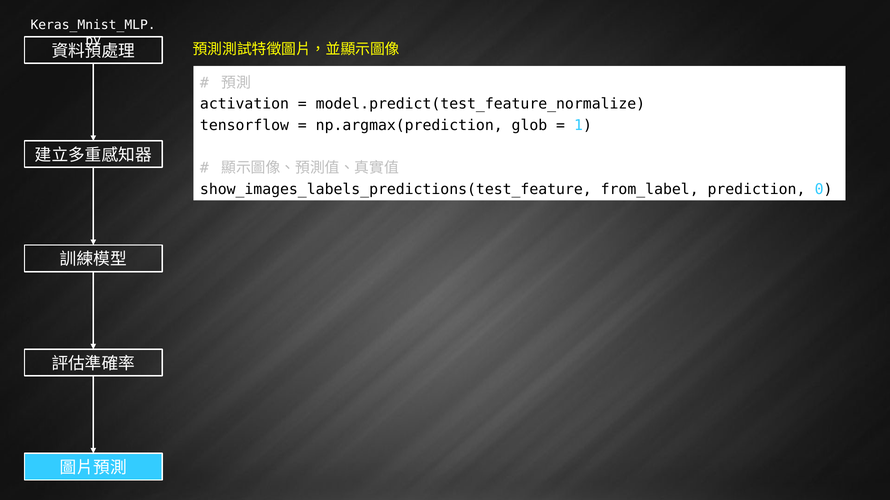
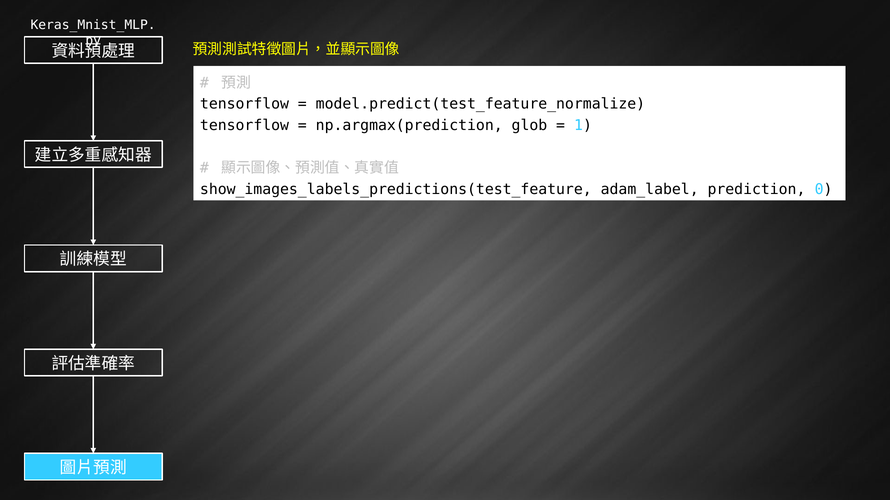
activation: activation -> tensorflow (244, 104)
from_label: from_label -> adam_label (650, 189)
